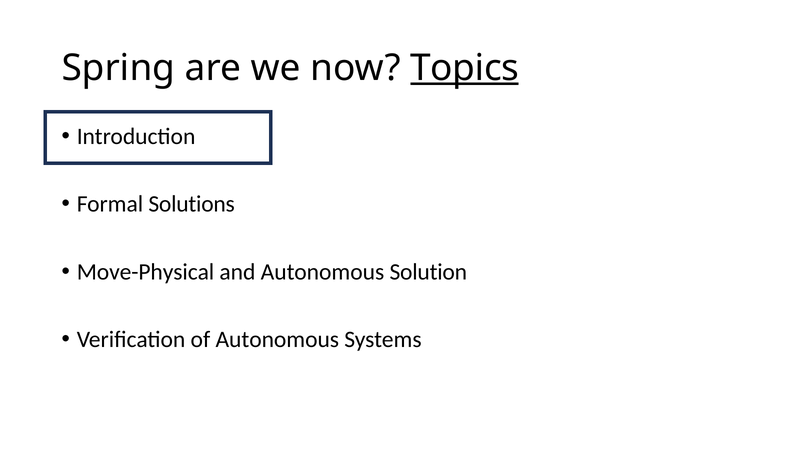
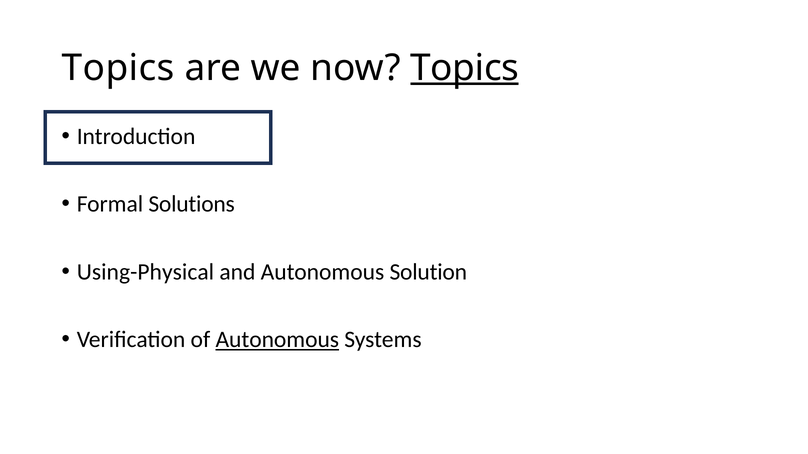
Spring: Spring -> Topics (118, 68)
Move-Physical: Move-Physical -> Using-Physical (145, 272)
Autonomous underline: none -> present (277, 340)
